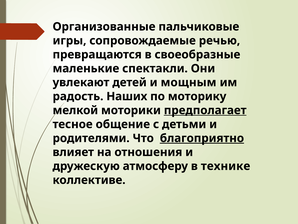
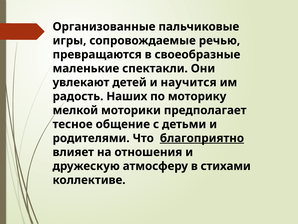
мощным: мощным -> научится (189, 82)
предполагает underline: present -> none (205, 110)
технике: технике -> стихами (226, 166)
